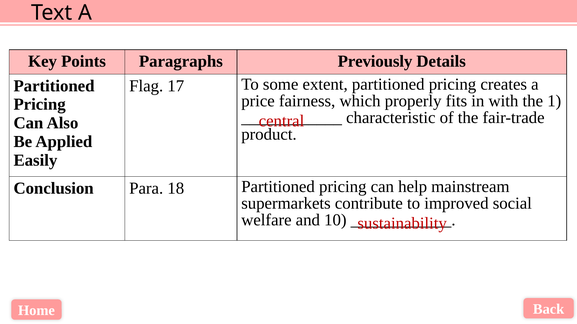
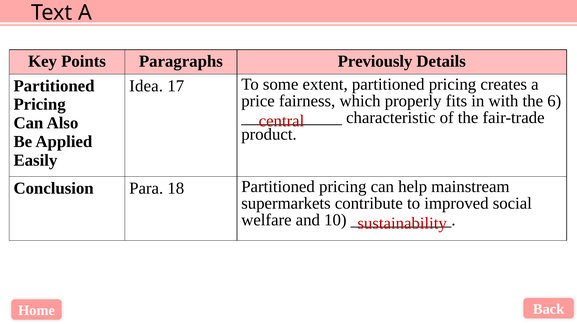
Flag: Flag -> Idea (146, 86)
1: 1 -> 6 (554, 101)
